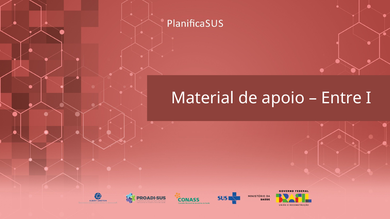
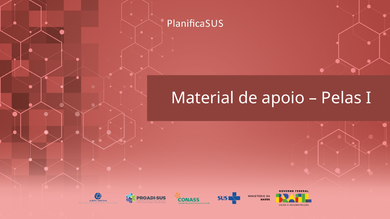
Entre: Entre -> Pelas (341, 98)
